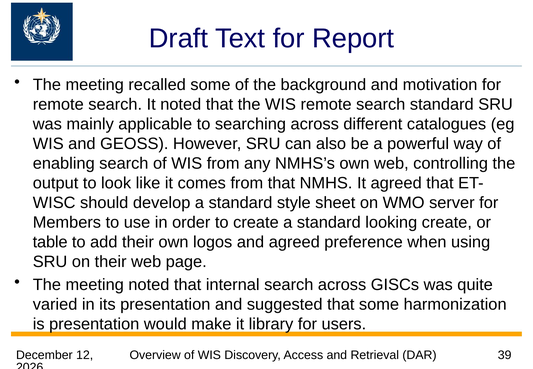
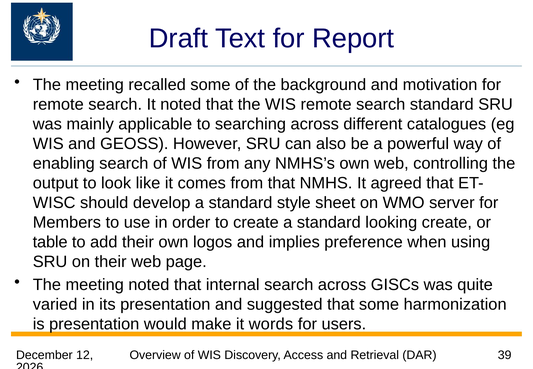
and agreed: agreed -> implies (294, 242)
library: library -> words (271, 324)
